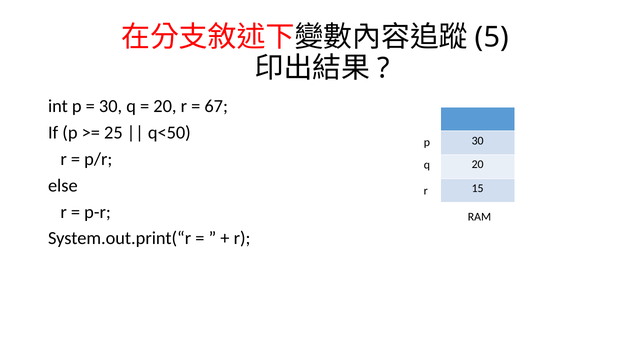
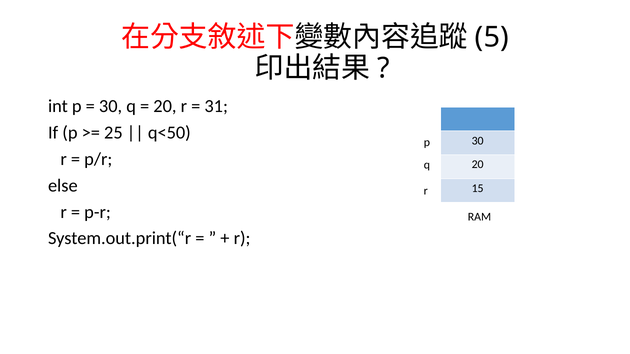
67: 67 -> 31 (216, 107)
